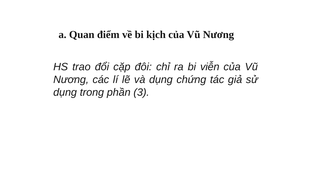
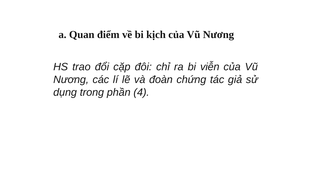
và dụng: dụng -> đoàn (161, 80)
3: 3 -> 4 (141, 92)
